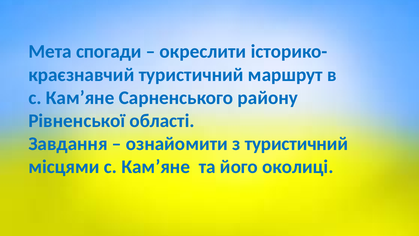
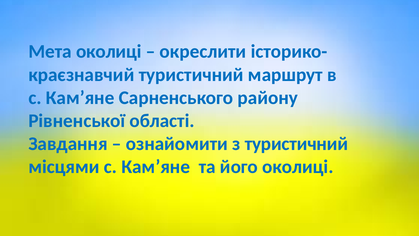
Мета спогади: спогади -> околиці (109, 52)
